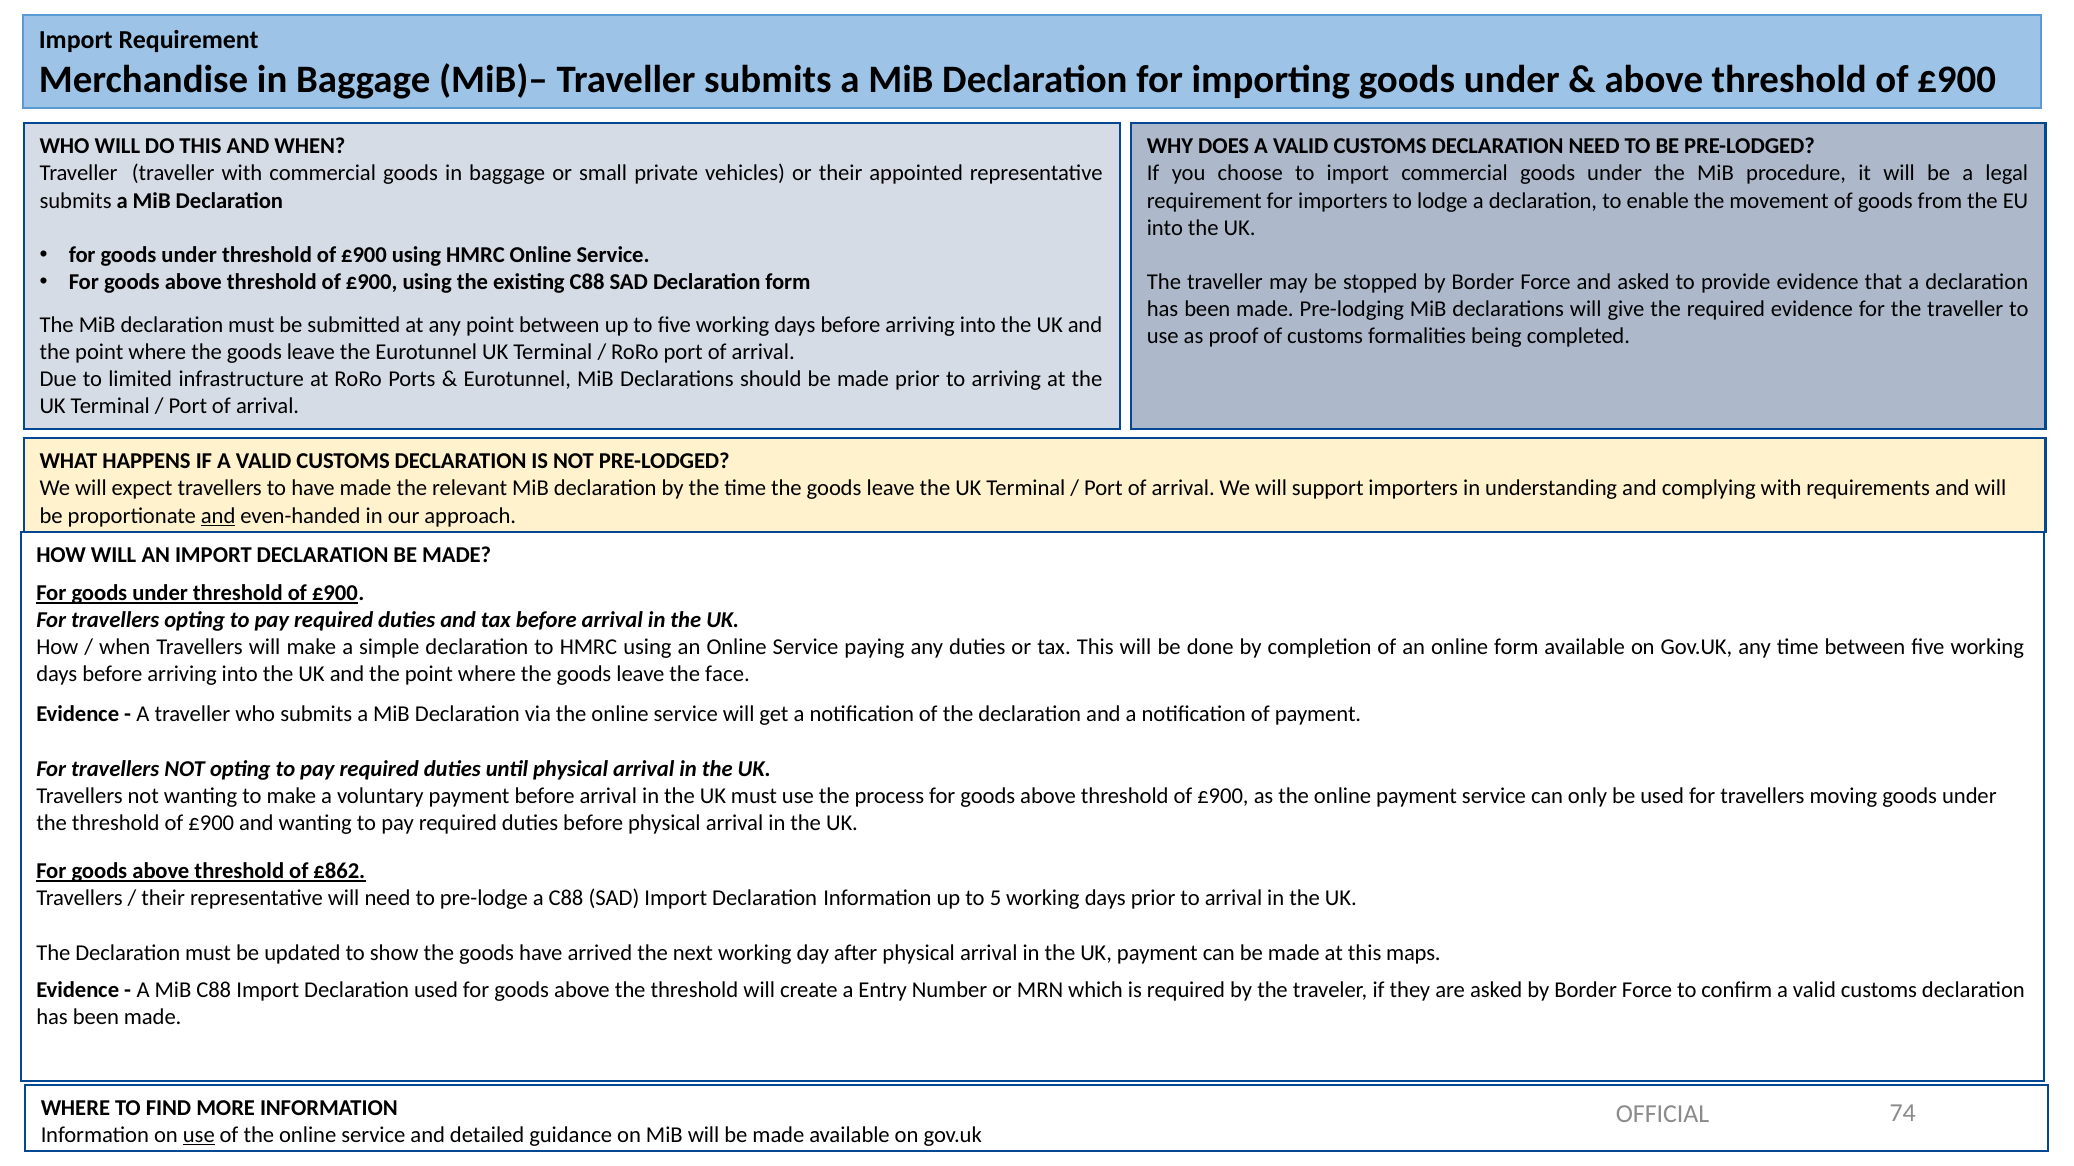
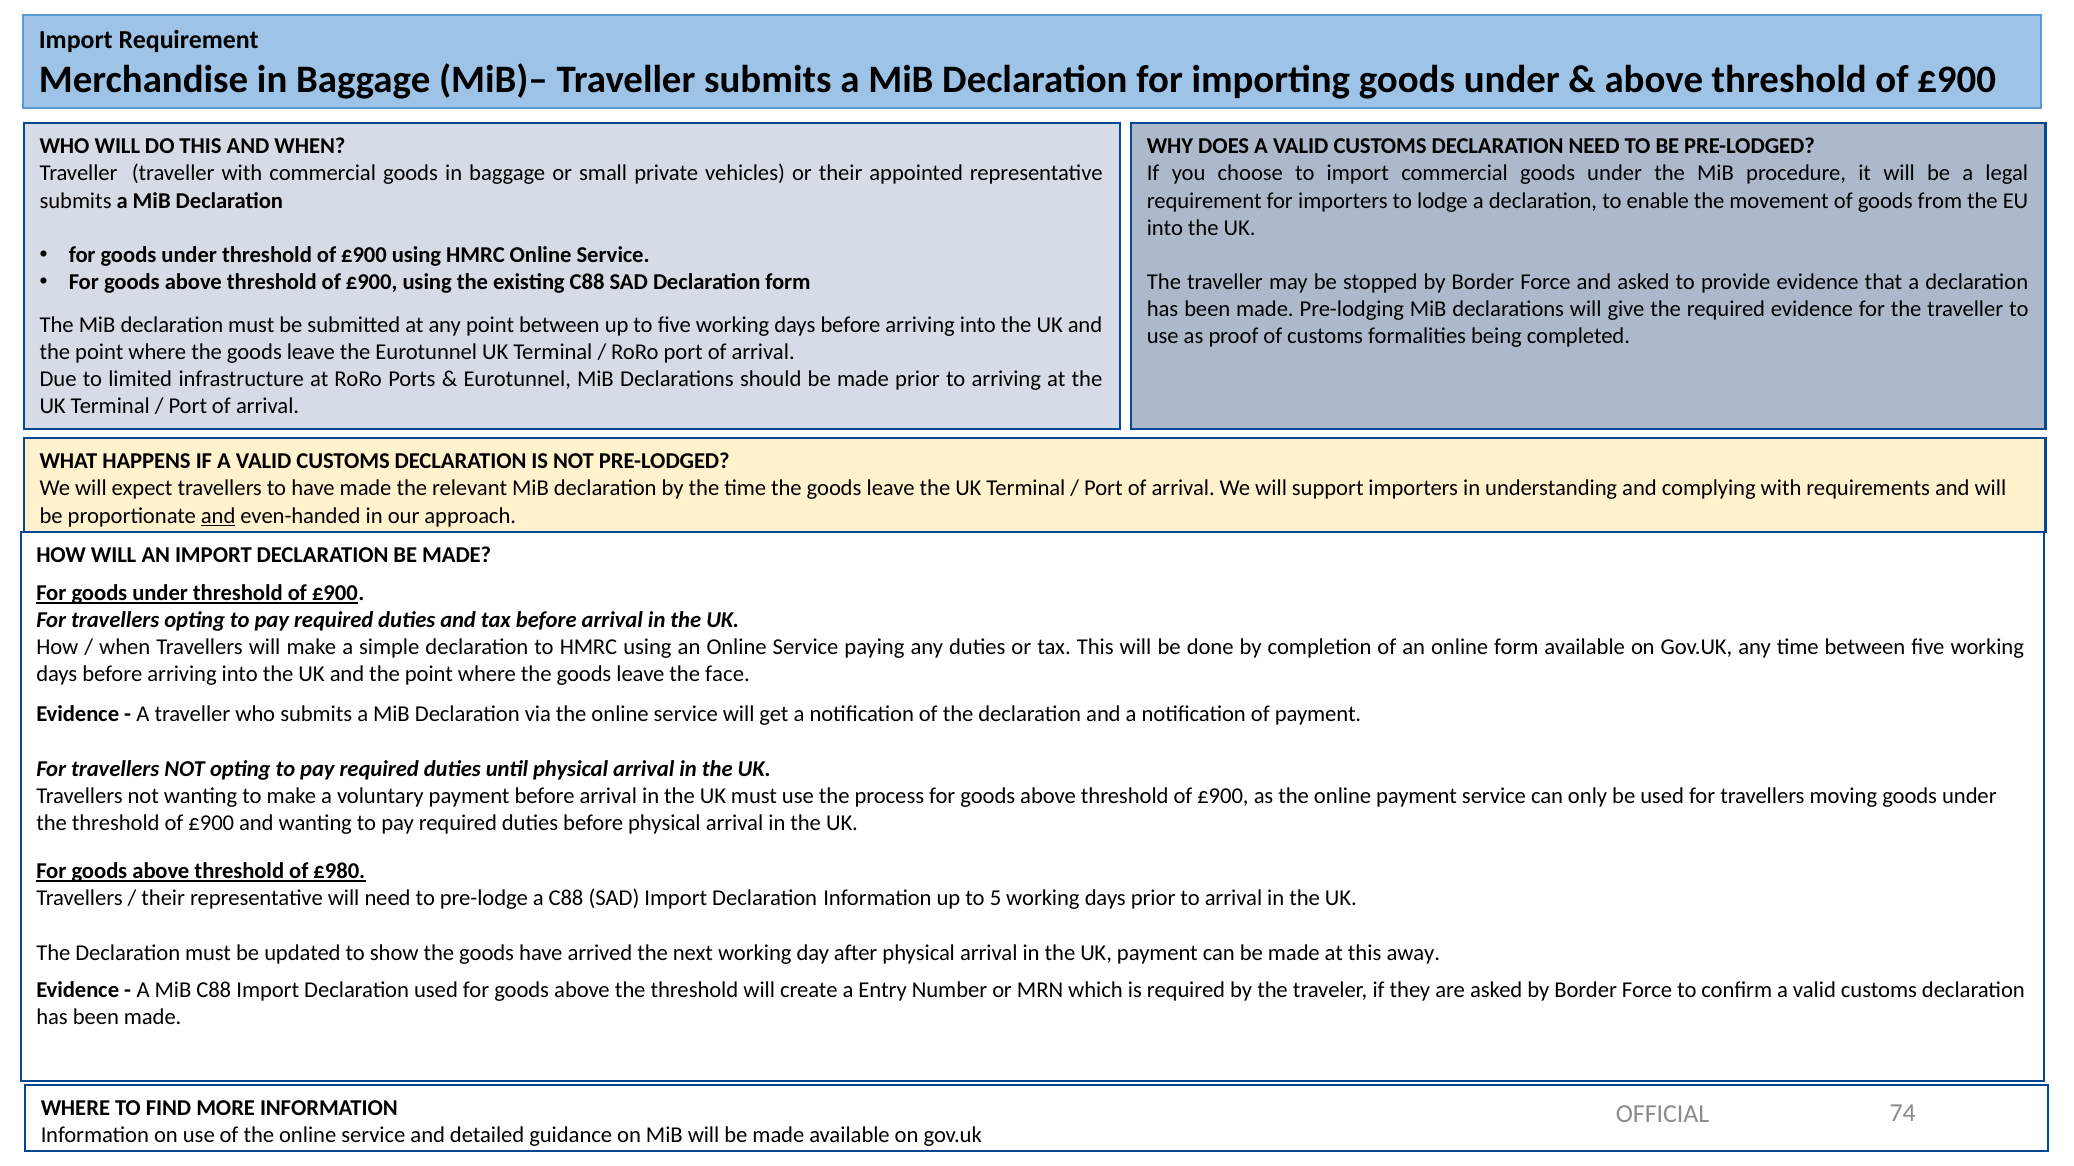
£862: £862 -> £980 (339, 871)
maps: maps -> away (1413, 953)
use underline: present -> none (199, 1135)
